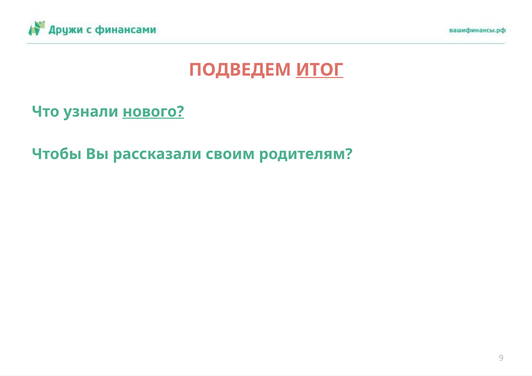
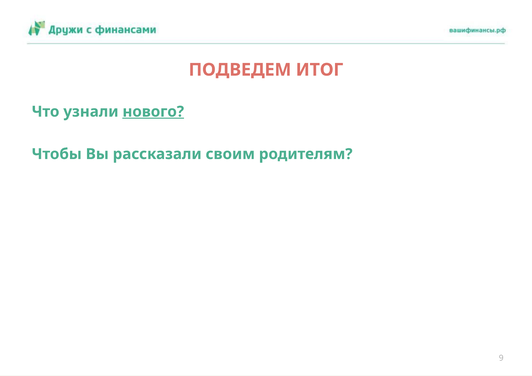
ИТОГ underline: present -> none (320, 70)
